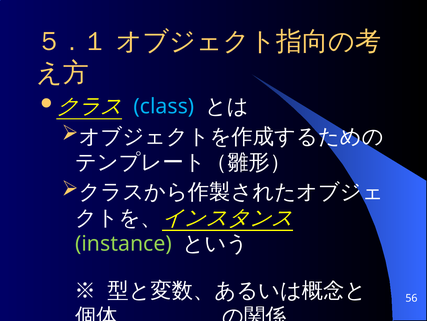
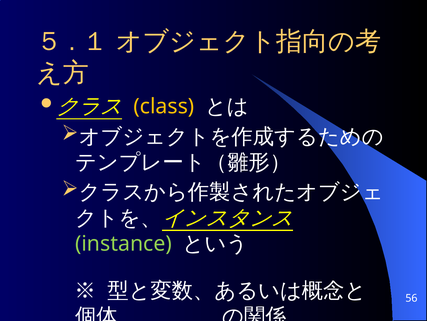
class colour: light blue -> yellow (164, 106)
